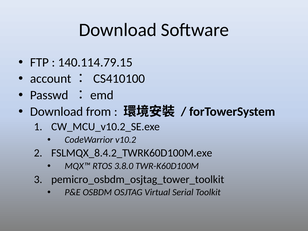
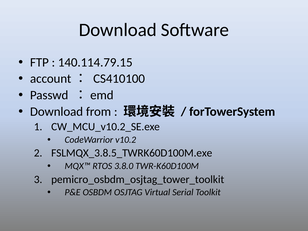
FSLMQX_8.4.2_TWRK60D100M.exe: FSLMQX_8.4.2_TWRK60D100M.exe -> FSLMQX_3.8.5_TWRK60D100M.exe (132, 153)
